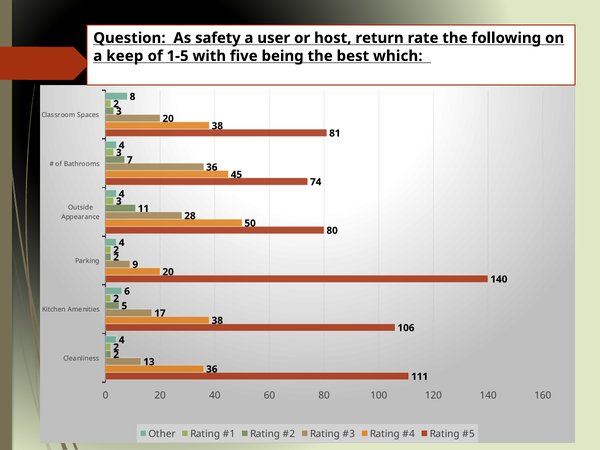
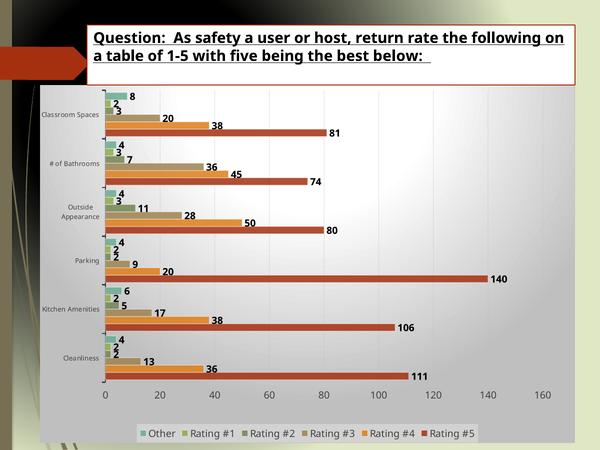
keep: keep -> table (125, 56)
which: which -> below (398, 56)
